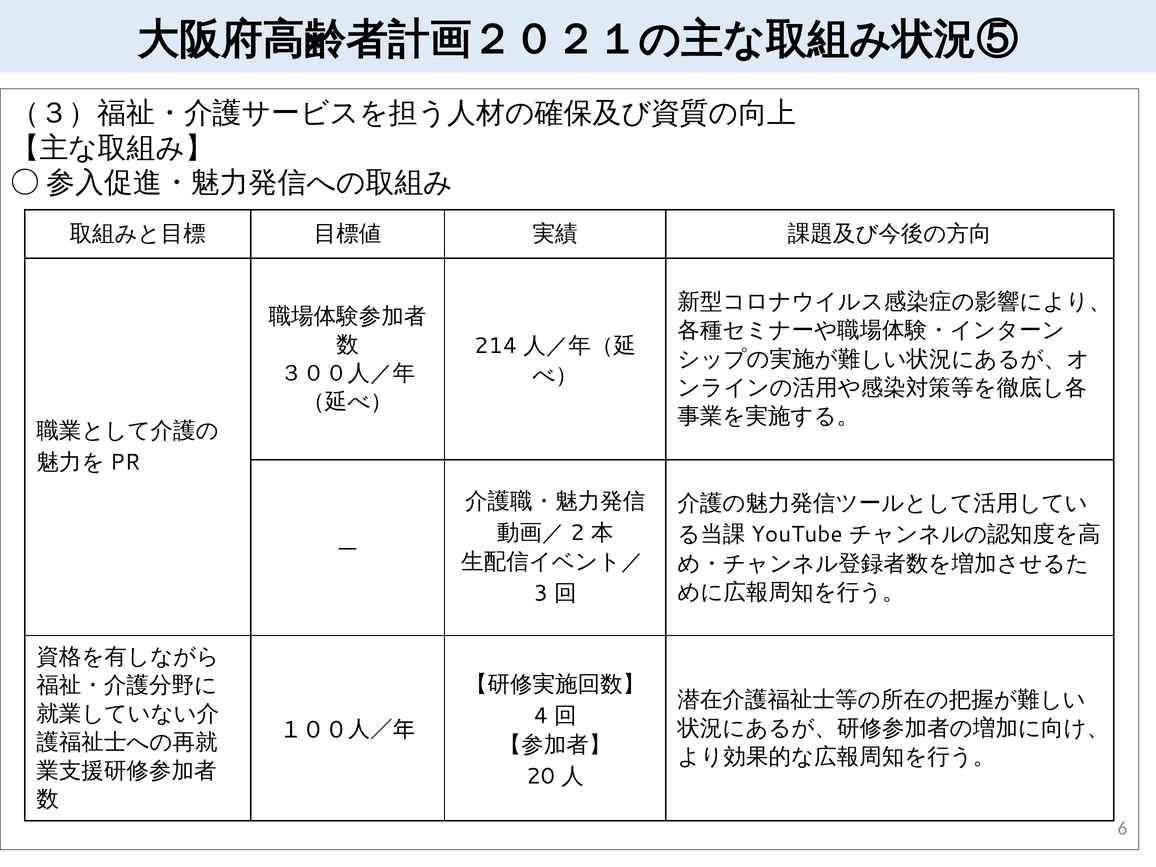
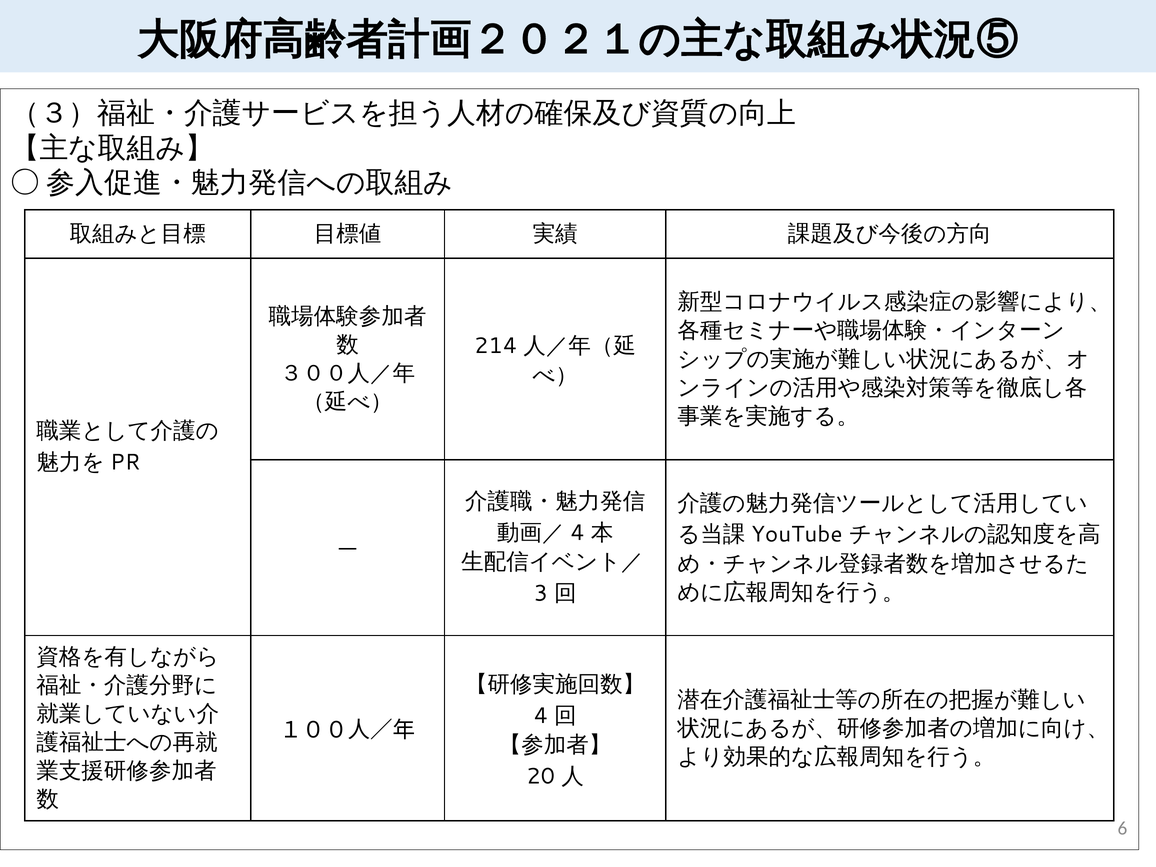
2: 2 -> 4 (577, 533)
